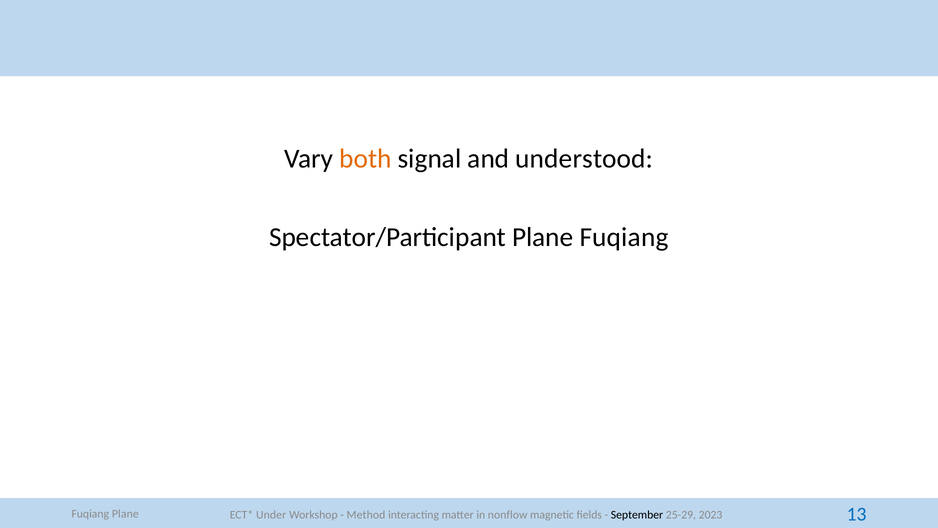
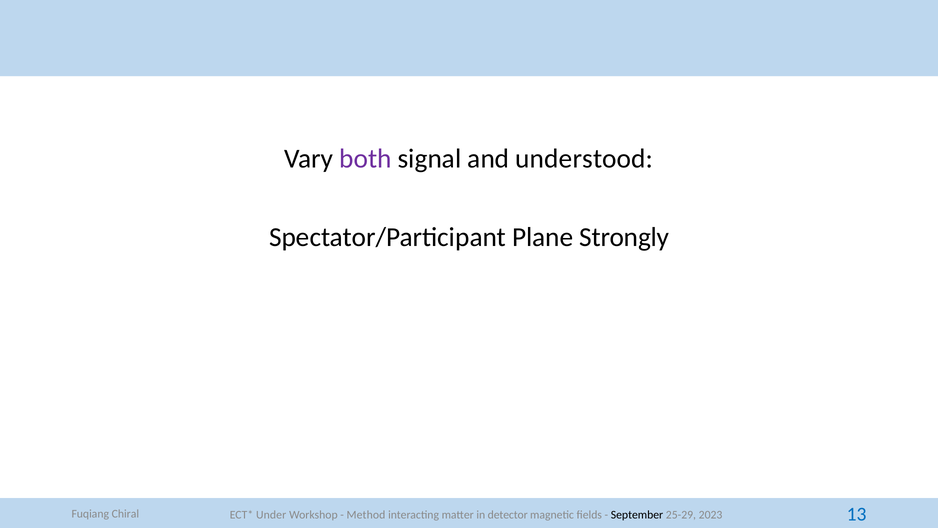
both colour: orange -> purple (366, 159)
Plane Fuqiang: Fuqiang -> Strongly (624, 237)
Fuqiang Plane: Plane -> Chiral (125, 514)
nonflow: nonflow -> detector (508, 514)
